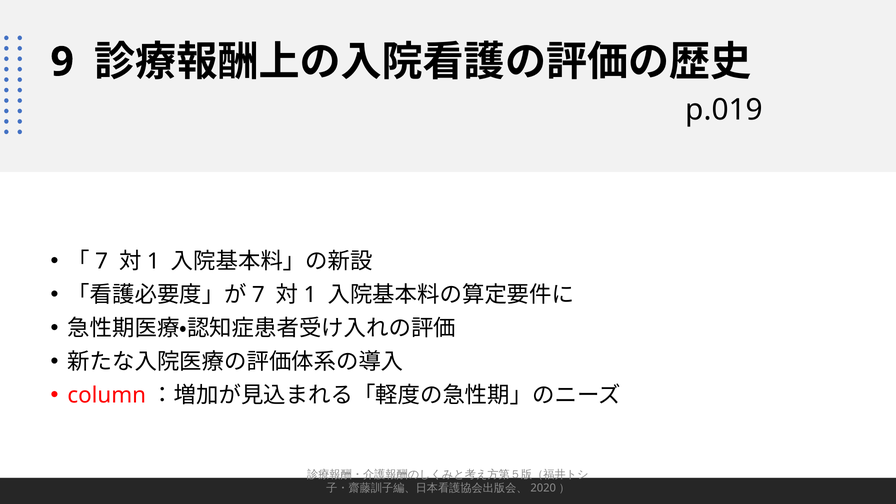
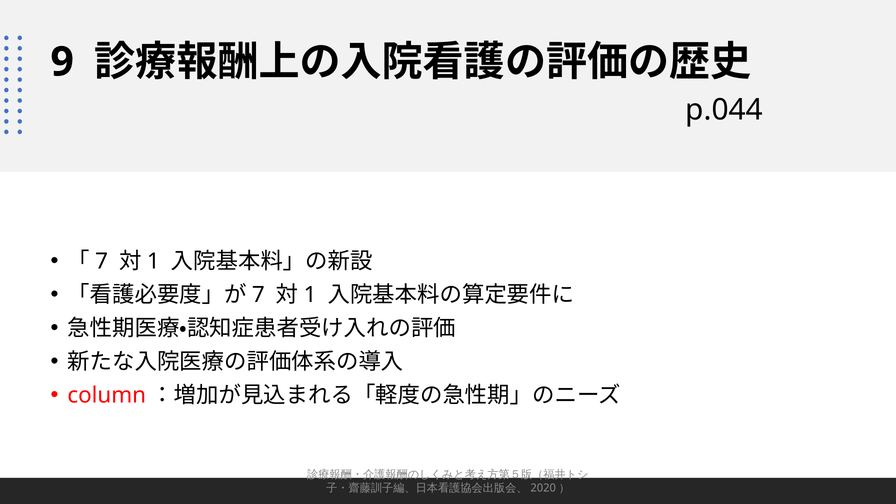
p.019: p.019 -> p.044 (724, 110)
